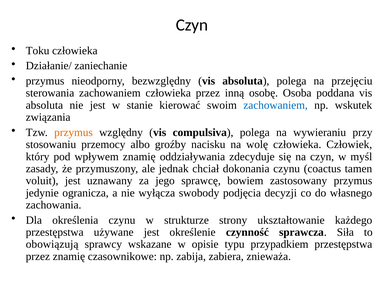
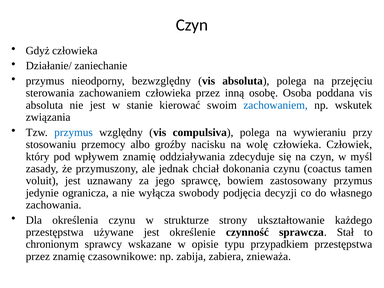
Toku: Toku -> Gdyż (38, 51)
przymus colour: orange -> blue (74, 132)
Siła: Siła -> Stał (345, 232)
obowiązują: obowiązują -> chronionym (52, 244)
